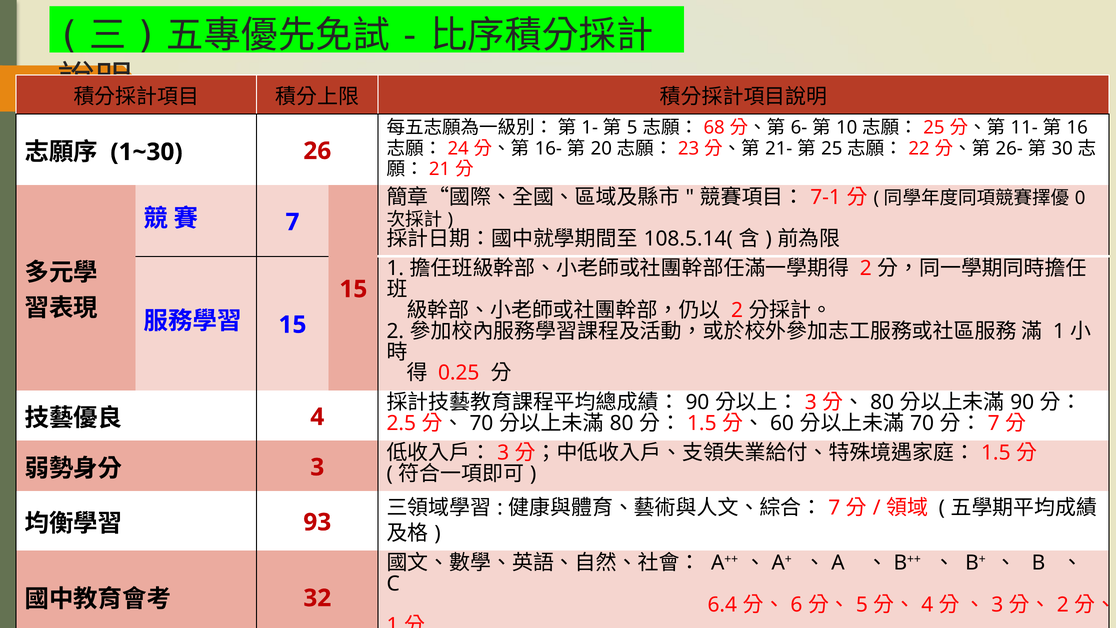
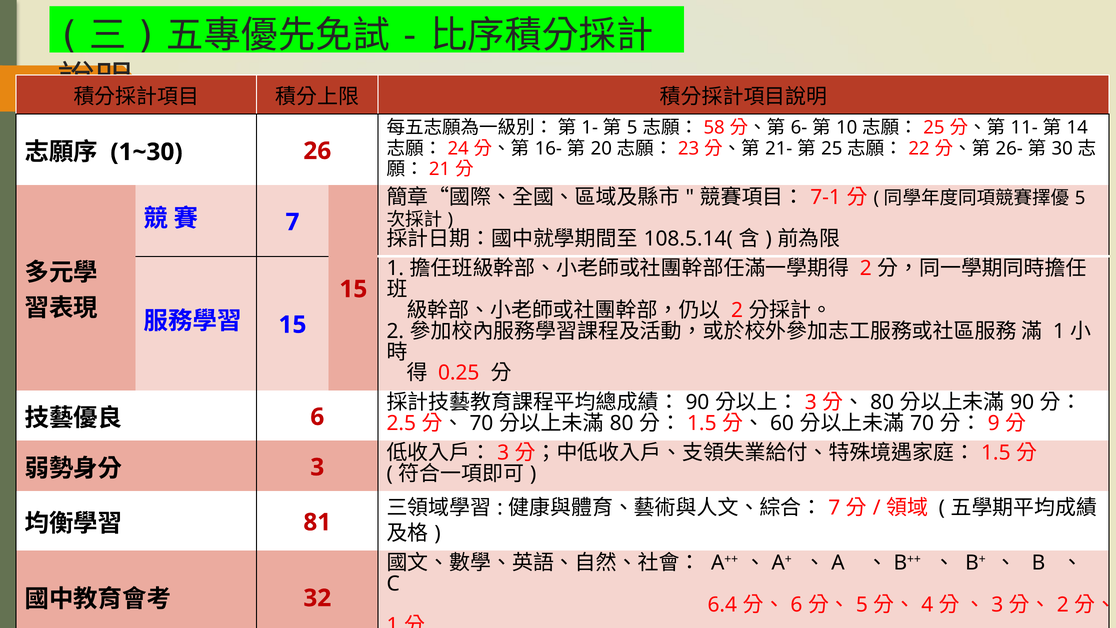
68: 68 -> 58 (714, 127)
16: 16 -> 14 (1077, 127)
0: 0 -> 5 (1080, 198)
4: 4 -> 6 (317, 417)
7: 7 -> 9 (994, 423)
93: 93 -> 81 (317, 522)
